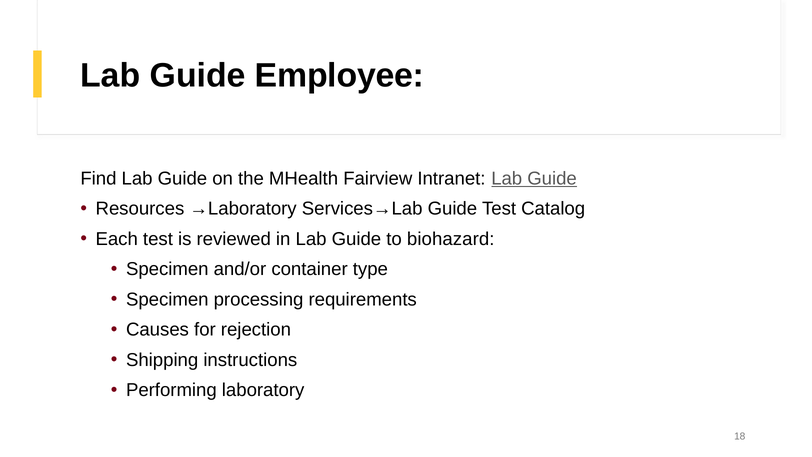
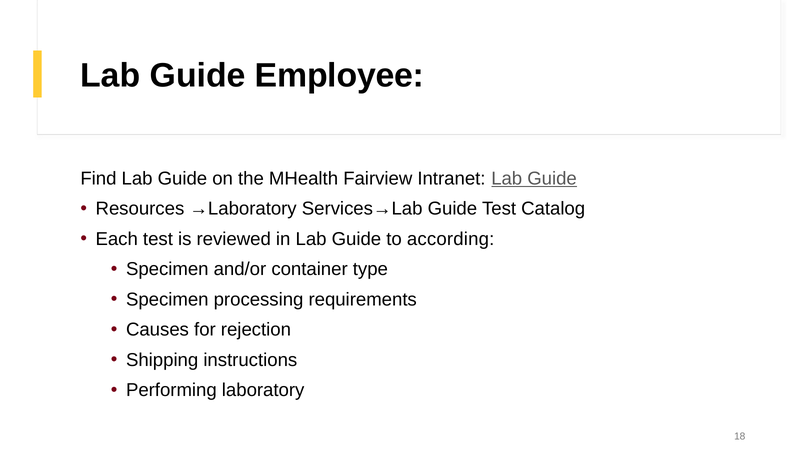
biohazard: biohazard -> according (451, 239)
